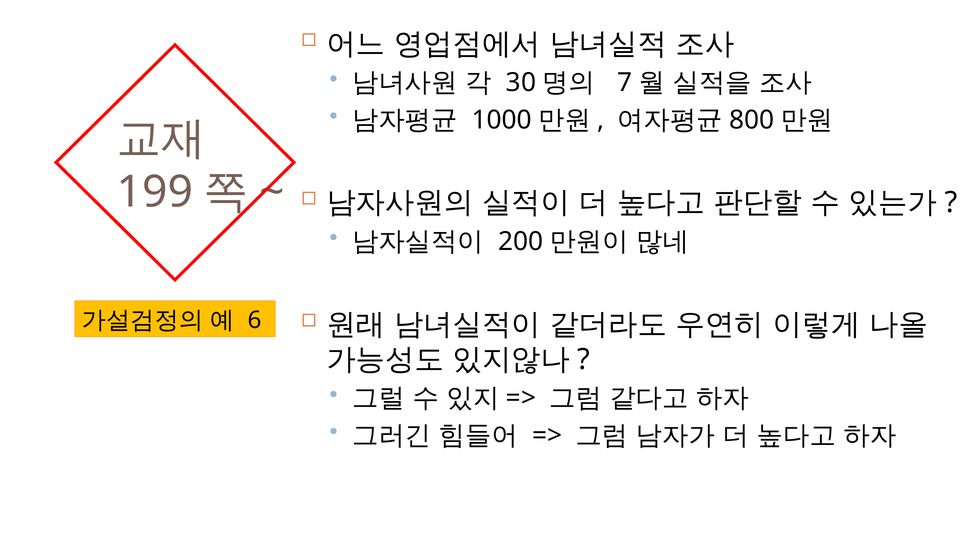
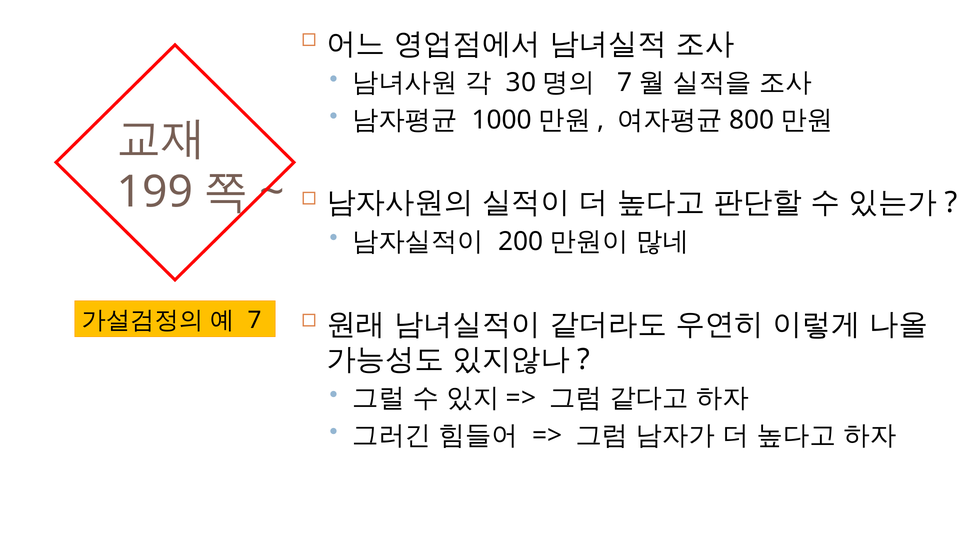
6: 6 -> 7 (255, 321)
